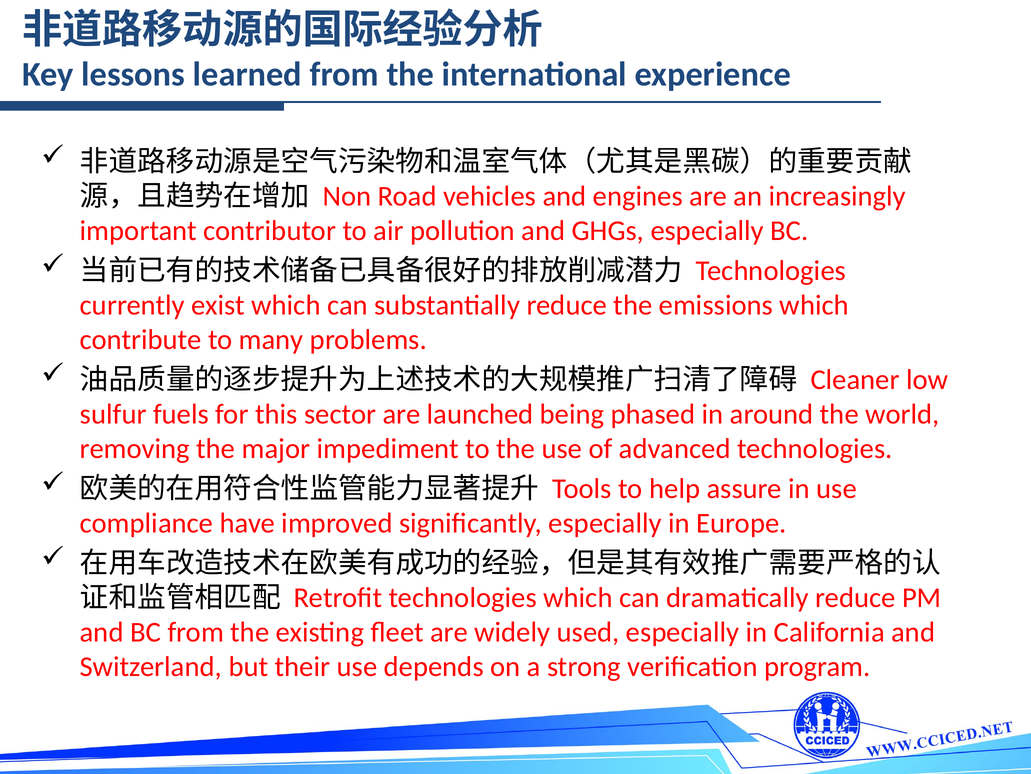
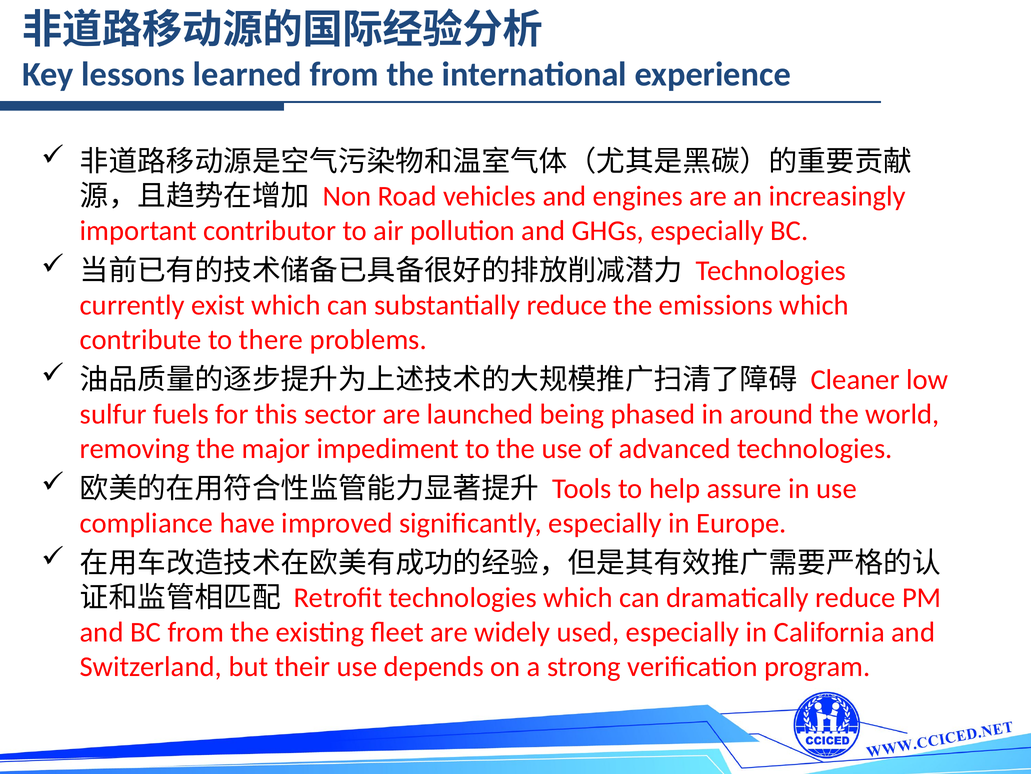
many: many -> there (271, 339)
